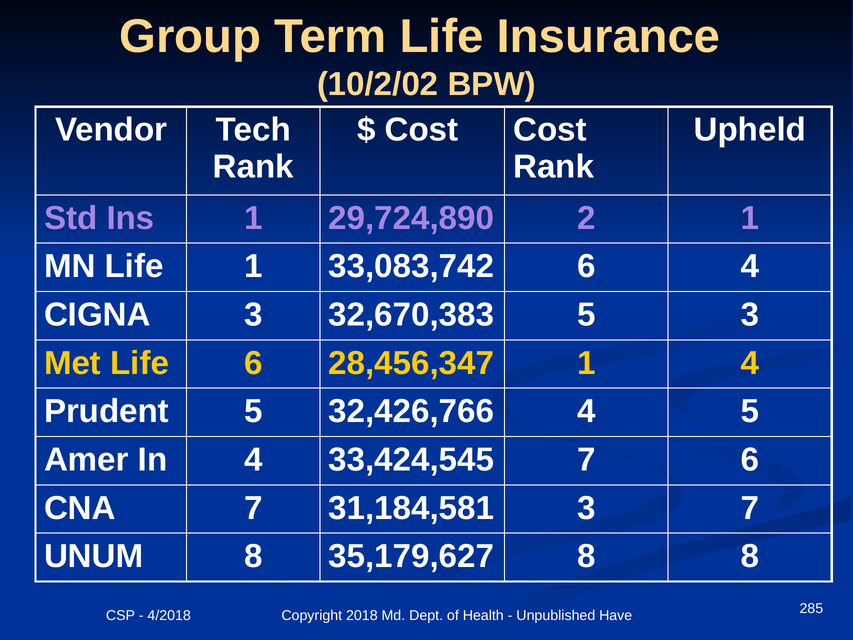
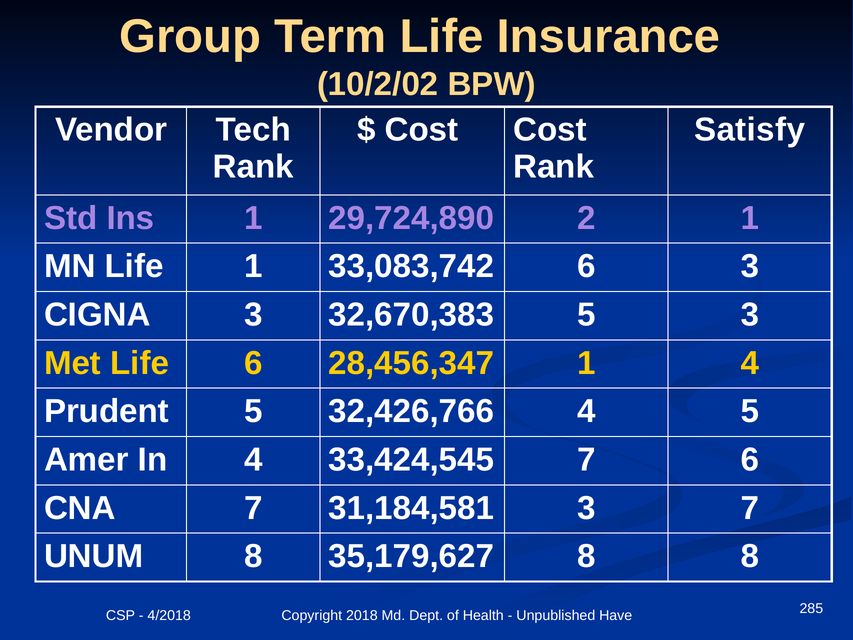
Upheld: Upheld -> Satisfy (750, 130)
6 4: 4 -> 3 (750, 266)
